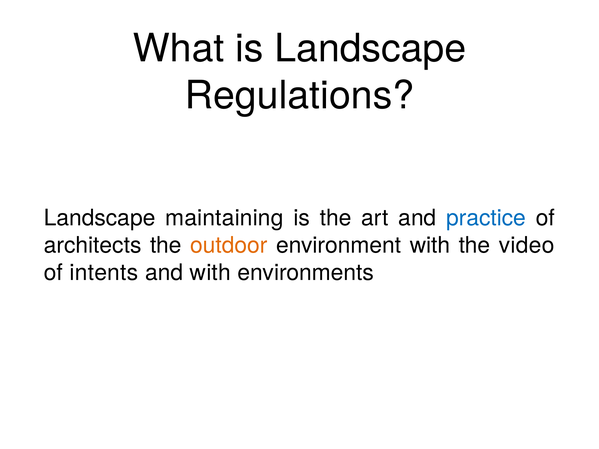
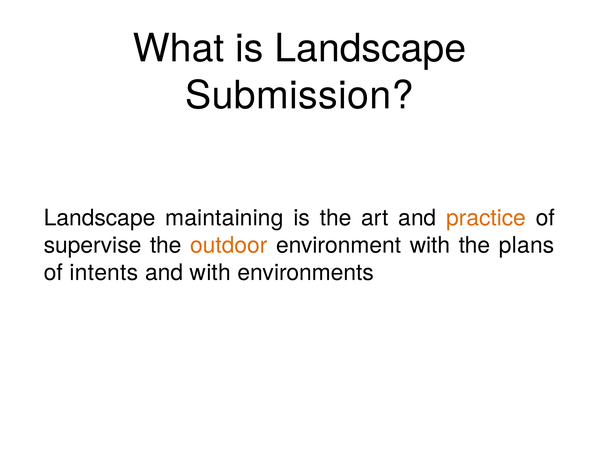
Regulations: Regulations -> Submission (299, 95)
practice colour: blue -> orange (486, 218)
architects: architects -> supervise (93, 245)
video: video -> plans (527, 245)
